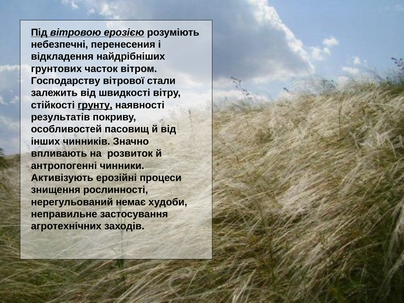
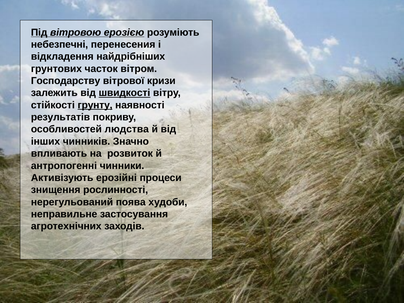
стали: стали -> кризи (161, 81)
швидкості underline: none -> present (124, 93)
пасовищ: пасовищ -> людства (127, 129)
немає: немає -> поява (131, 202)
